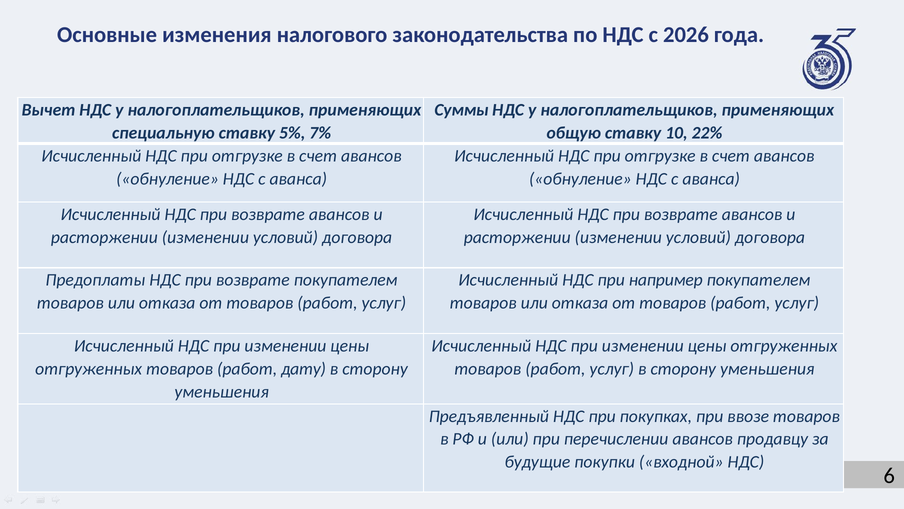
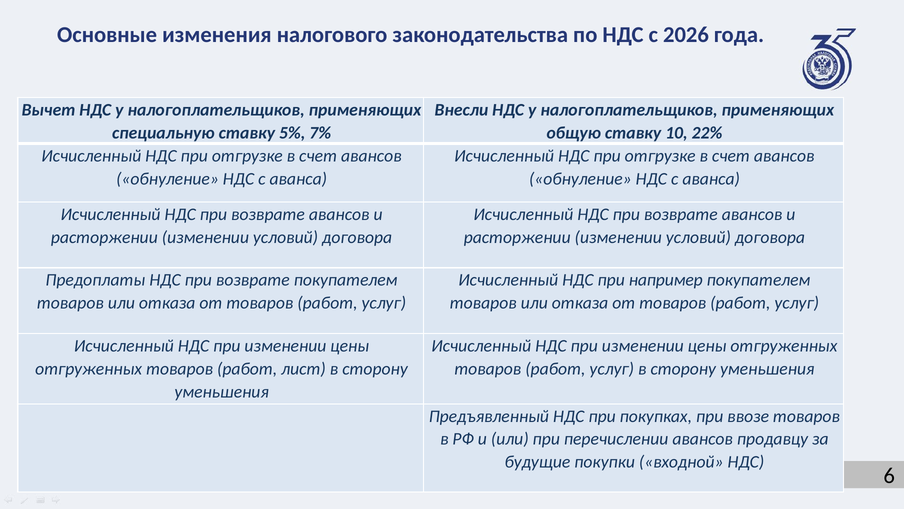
Суммы: Суммы -> Внесли (461, 110)
дату: дату -> лист (303, 368)
